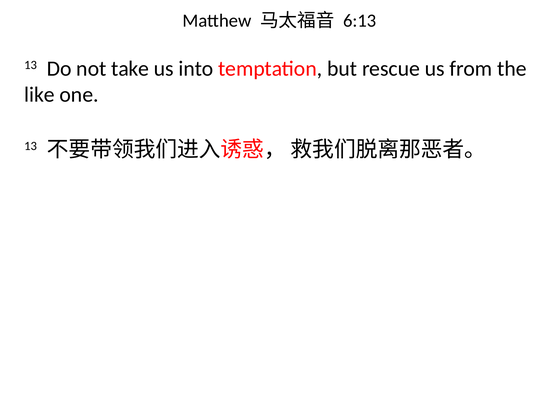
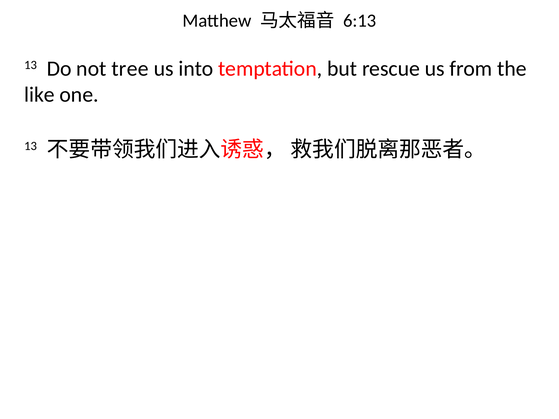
take: take -> tree (130, 69)
